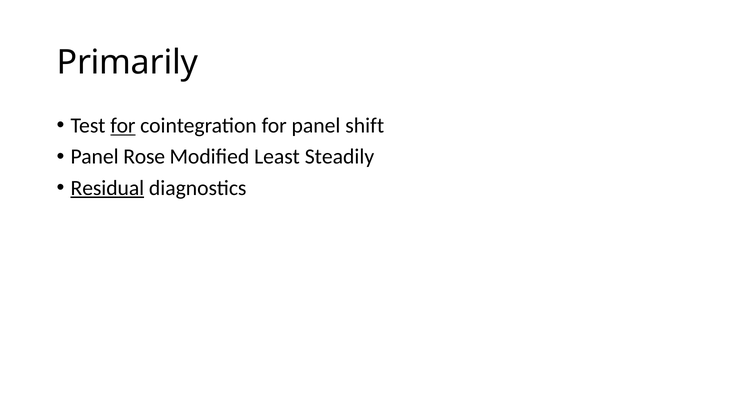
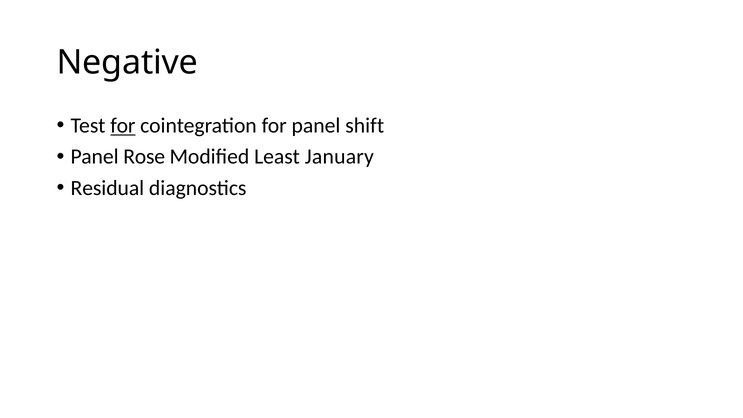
Primarily: Primarily -> Negative (127, 62)
Steadily: Steadily -> January (339, 157)
Residual underline: present -> none (107, 188)
